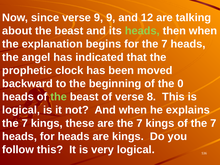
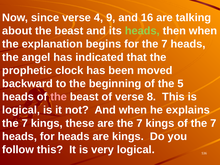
verse 9: 9 -> 4 (99, 18)
12: 12 -> 16 (147, 18)
0: 0 -> 5 (180, 84)
the colour: light green -> pink (59, 97)
